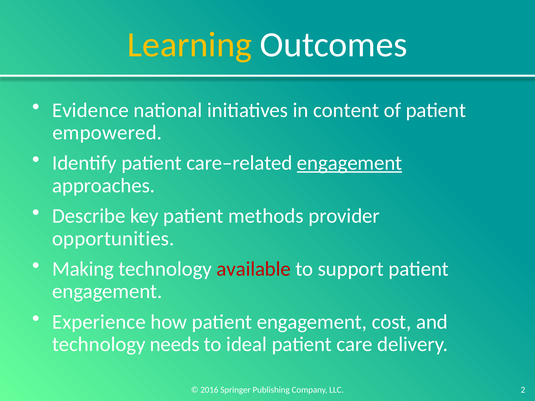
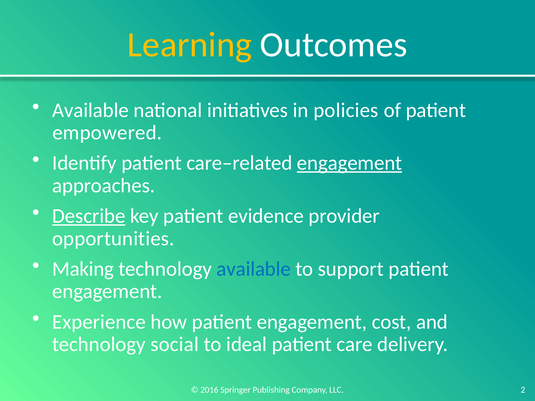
Evidence: Evidence -> Available (91, 110)
content: content -> policies (346, 110)
Describe underline: none -> present (89, 216)
methods: methods -> evidence (266, 216)
available colour: red -> blue (254, 269)
needs: needs -> social (175, 345)
